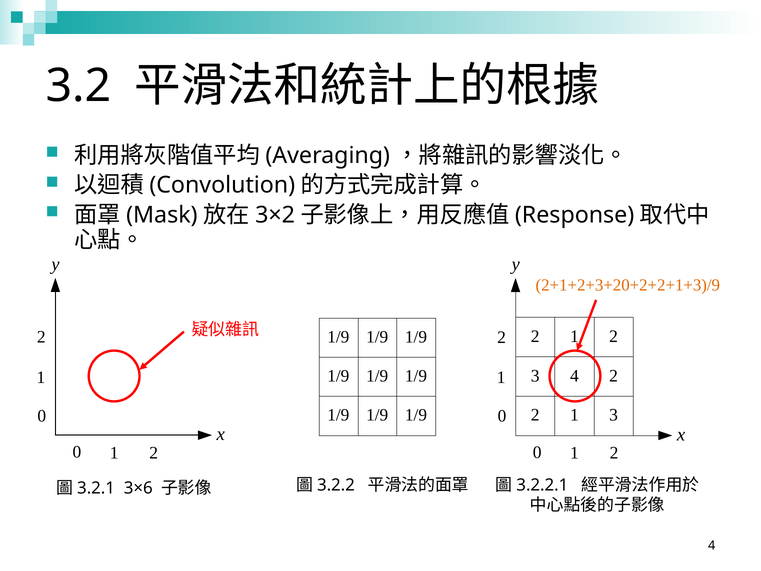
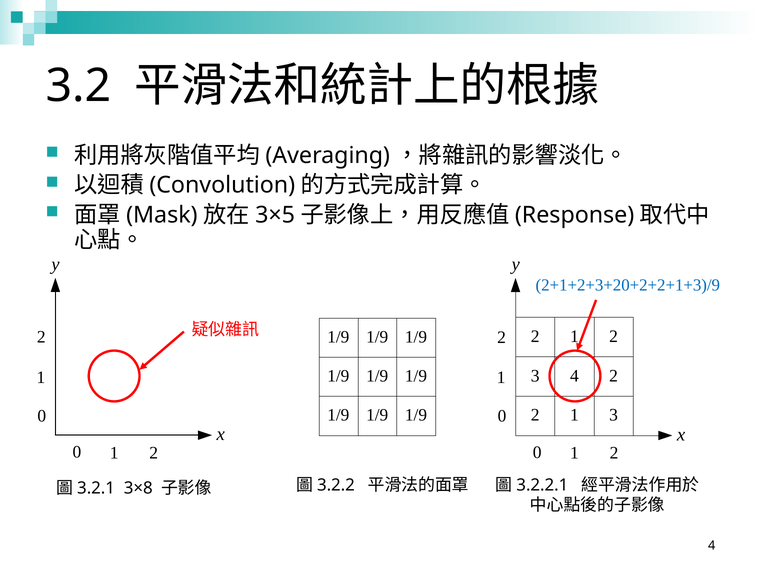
3×2: 3×2 -> 3×5 (275, 215)
2+1+2+3+20+2+2+1+3)/9 colour: orange -> blue (628, 285)
3×6: 3×6 -> 3×8 (138, 488)
